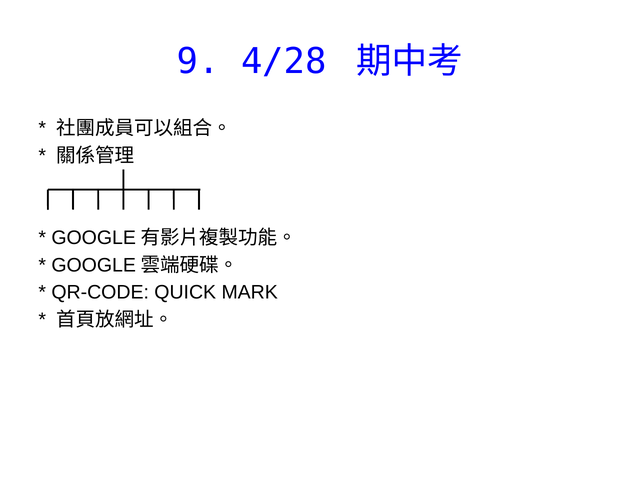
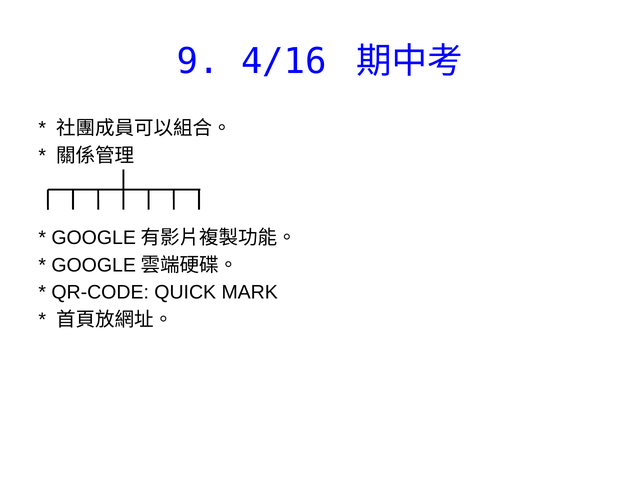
4/28: 4/28 -> 4/16 (284, 62)
